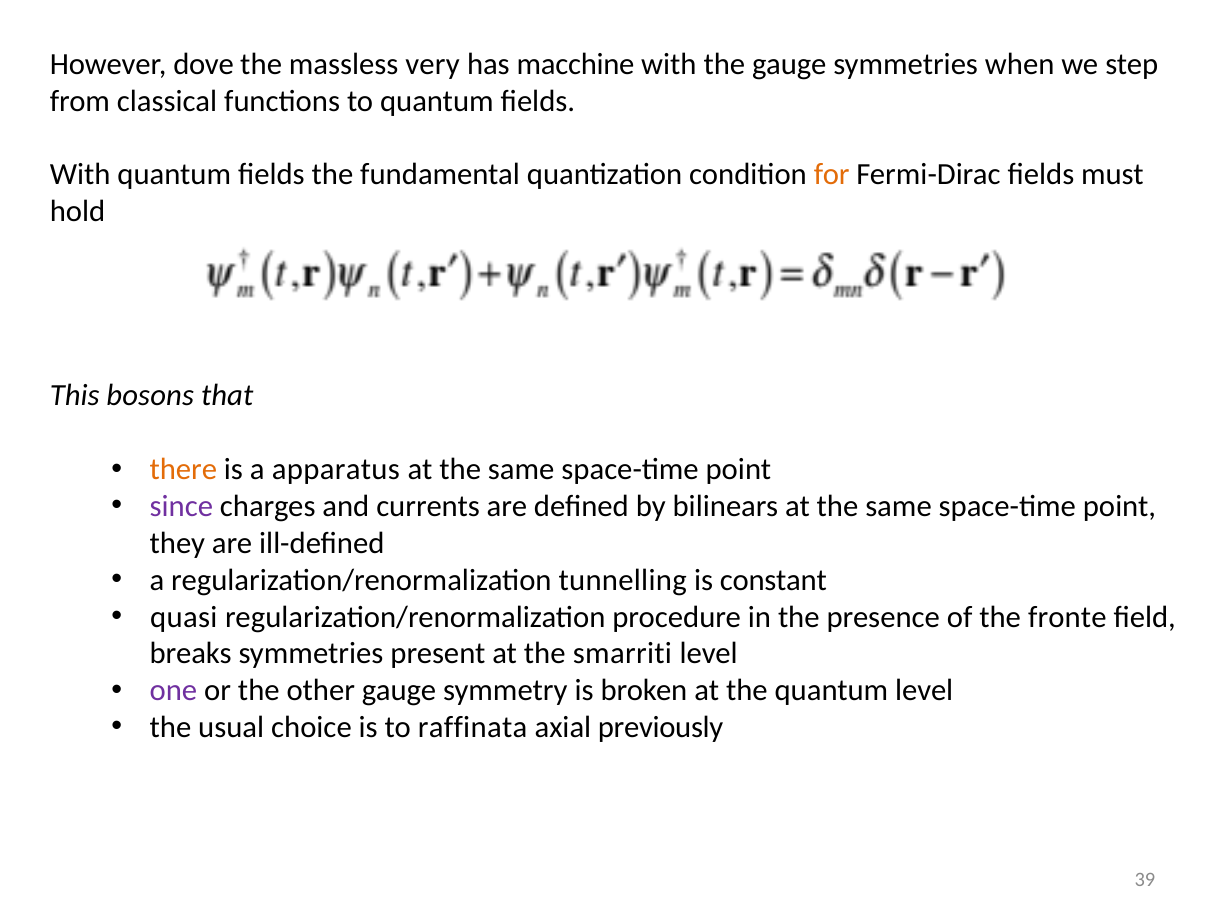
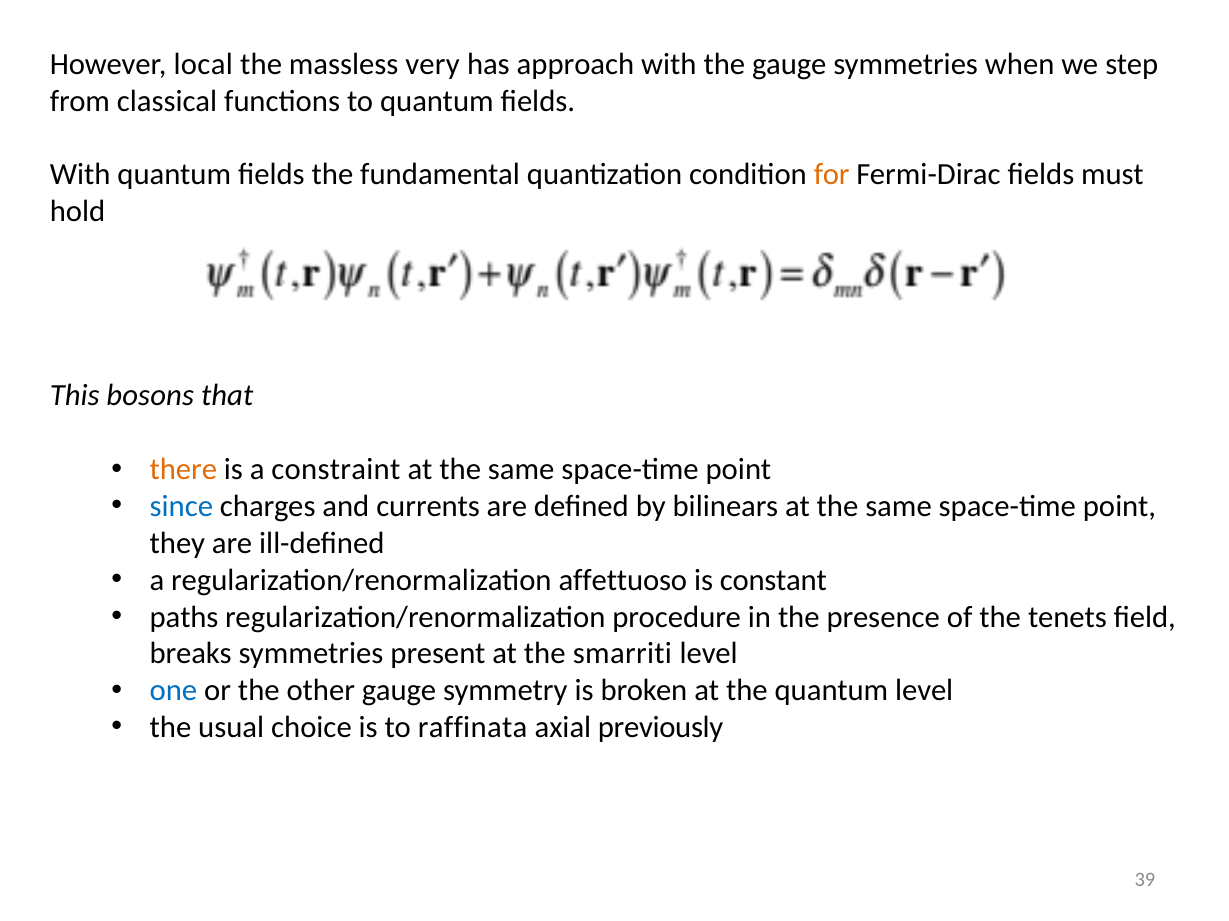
dove: dove -> local (203, 64)
macchine: macchine -> approach (575, 64)
apparatus: apparatus -> constraint (336, 470)
since colour: purple -> blue (181, 507)
tunnelling: tunnelling -> affettuoso (623, 581)
quasi: quasi -> paths (184, 617)
fronte: fronte -> tenets (1067, 617)
one colour: purple -> blue (173, 691)
